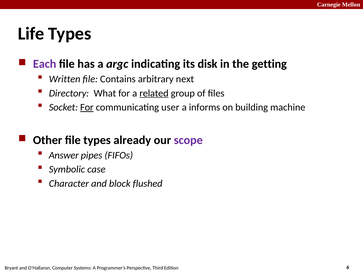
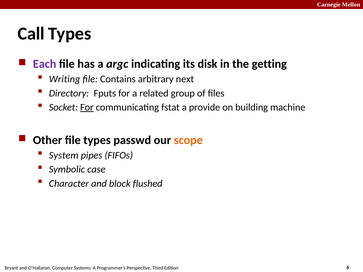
Life: Life -> Call (31, 34)
Written: Written -> Writing (65, 79)
What: What -> Fputs (105, 93)
related underline: present -> none (154, 93)
user: user -> fstat (170, 107)
informs: informs -> provide (204, 107)
already: already -> passwd (132, 140)
scope colour: purple -> orange (188, 140)
Answer: Answer -> System (64, 155)
